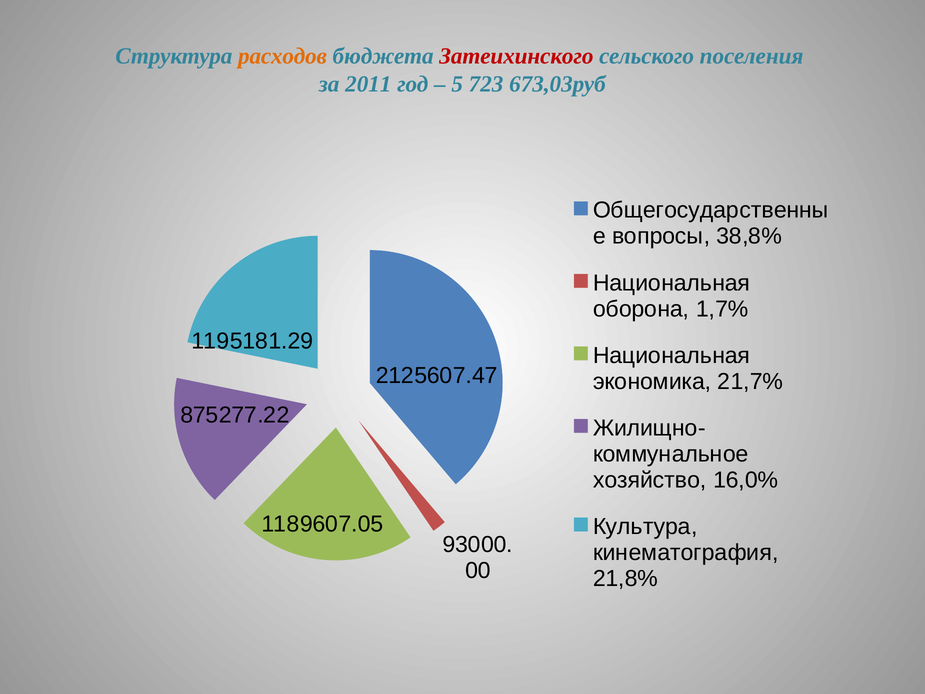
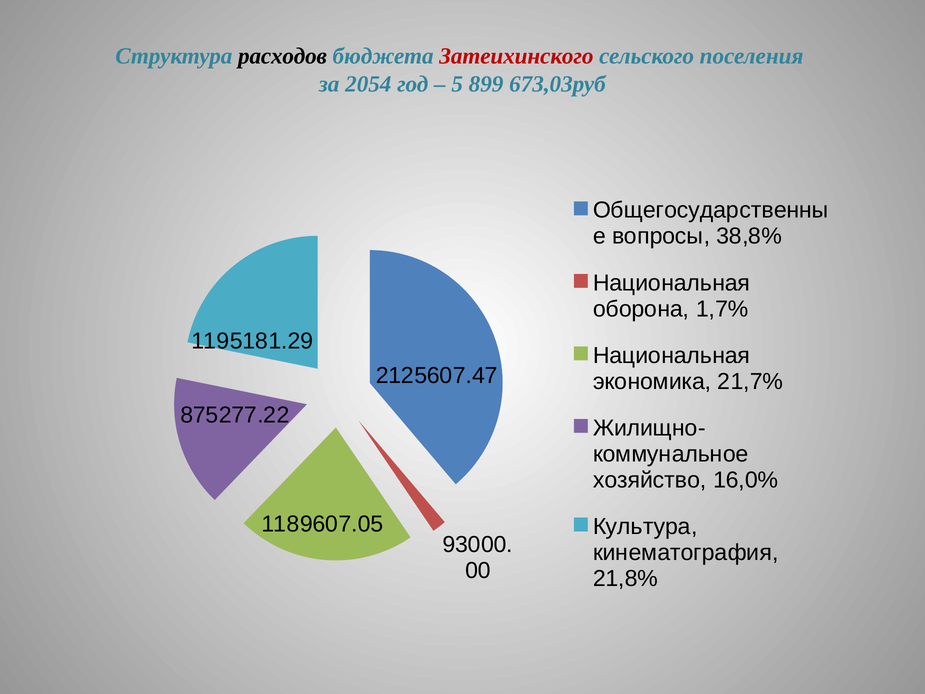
расходов colour: orange -> black (282, 56)
2011: 2011 -> 2054 (368, 84)
723: 723 -> 899 (486, 84)
